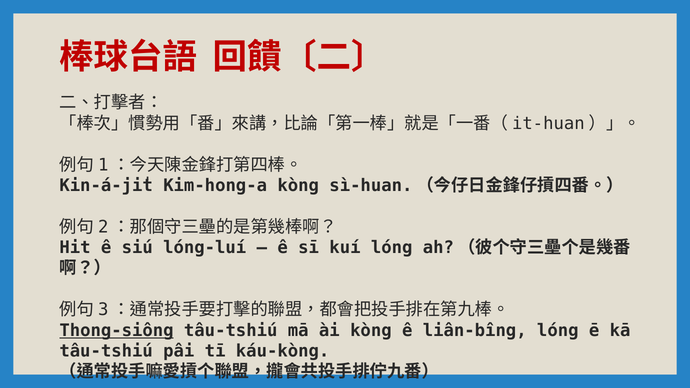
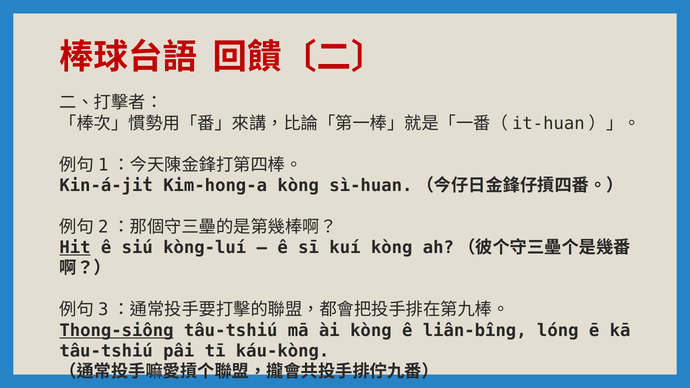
Hit underline: none -> present (75, 248)
lóng-luí: lóng-luí -> kòng-luí (205, 248)
kuí lóng: lóng -> kòng (392, 248)
